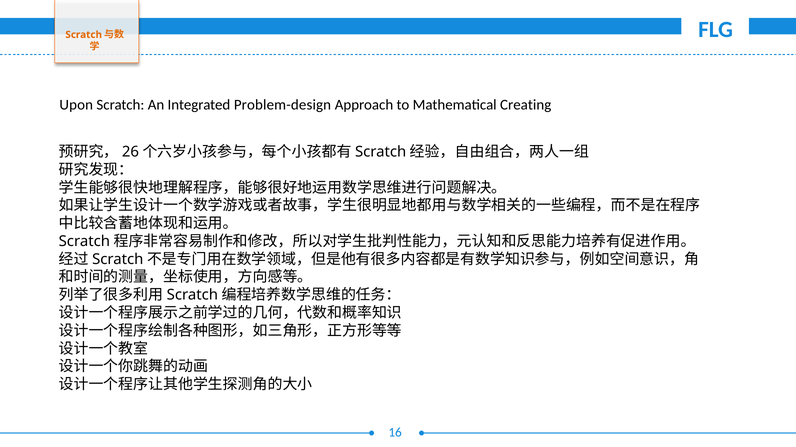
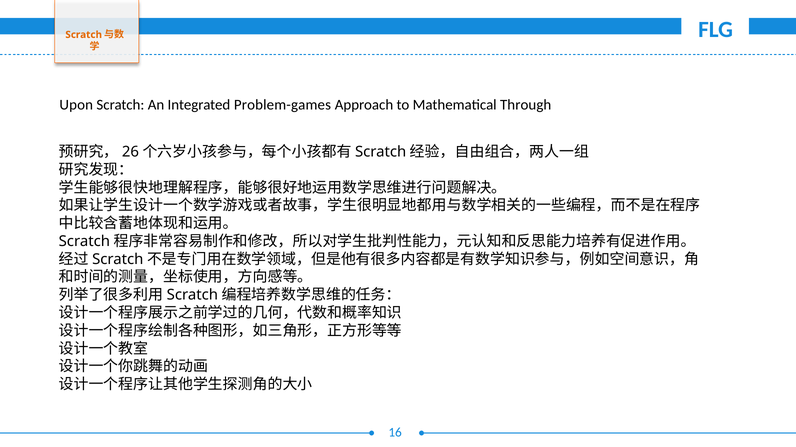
Problem-design: Problem-design -> Problem-games (282, 105)
Creating: Creating -> Through (526, 105)
